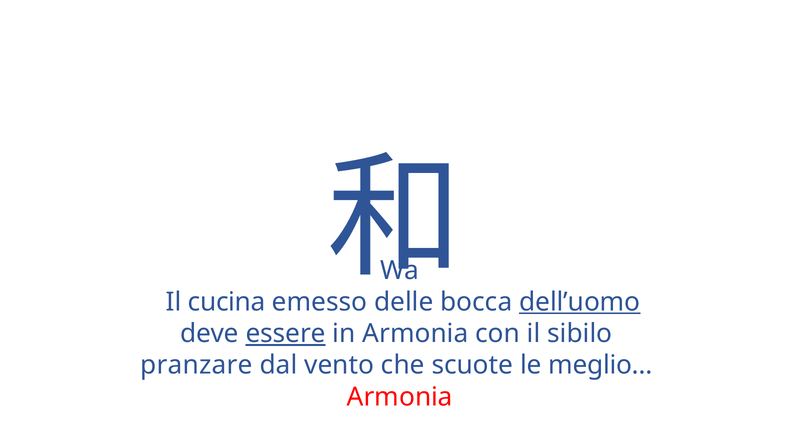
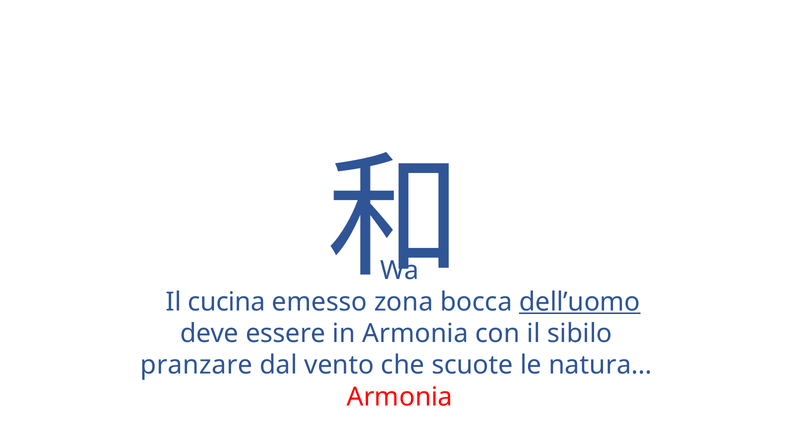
delle: delle -> zona (404, 302)
essere underline: present -> none (286, 334)
meglio…: meglio… -> natura… (600, 365)
